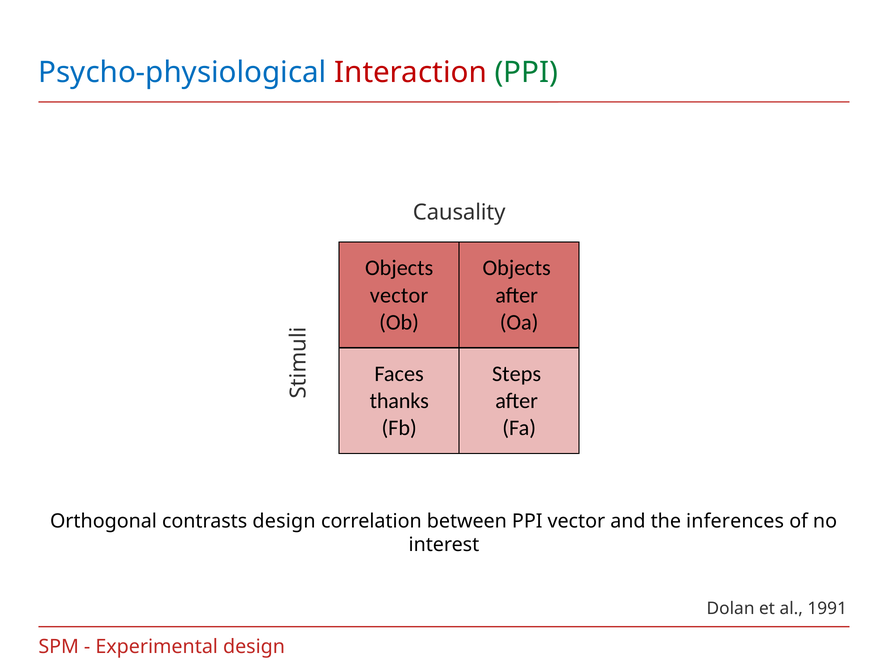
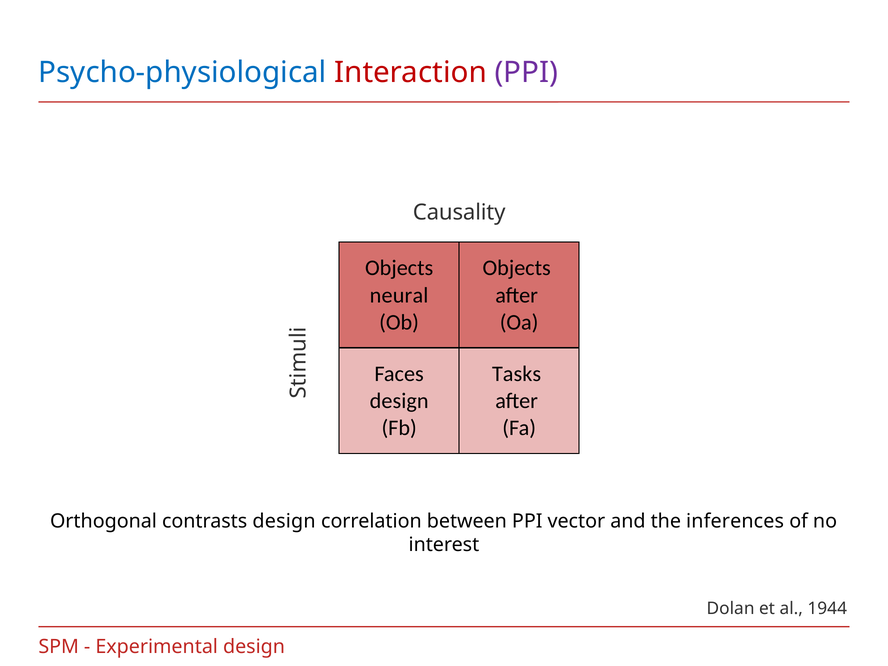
PPI colour: green -> purple (526, 72)
vector: vector -> neural (399, 295)
Steps: Steps -> Tasks (517, 374)
thanks: thanks -> design (399, 401)
1991: 1991 -> 1944 (827, 609)
